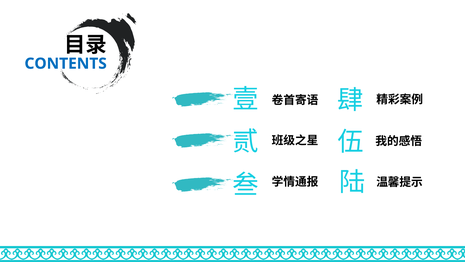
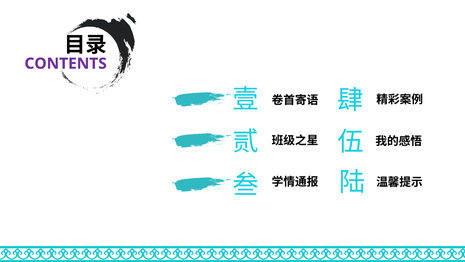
CONTENTS colour: blue -> purple (66, 63)
